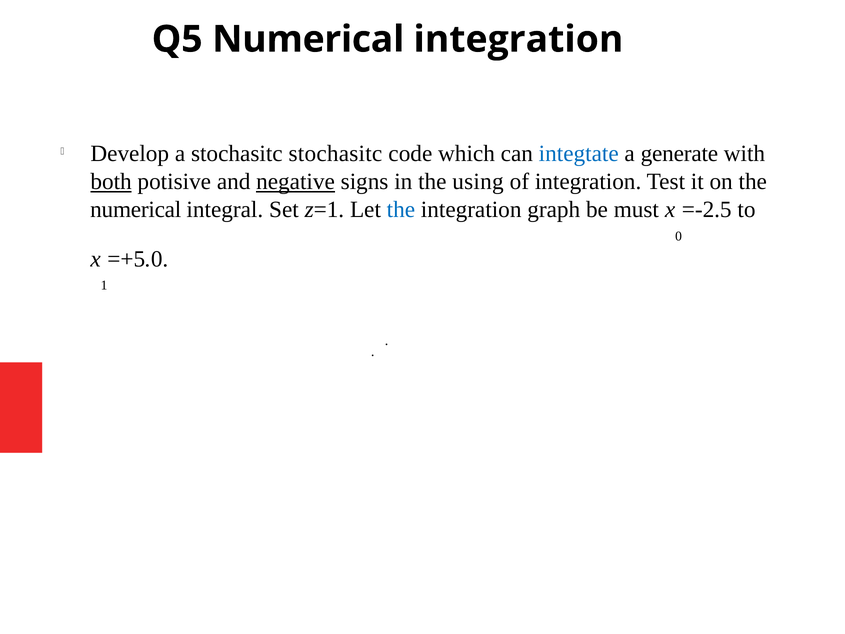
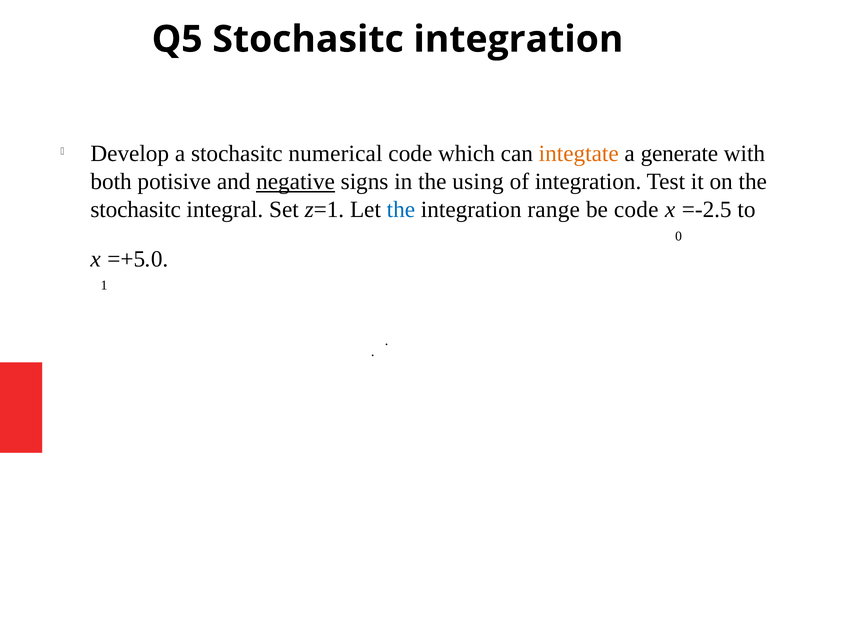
Q5 Numerical: Numerical -> Stochasitc (308, 39)
stochasitc stochasitc: stochasitc -> numerical (335, 154)
integtate colour: blue -> orange (579, 154)
both underline: present -> none (111, 182)
numerical: numerical -> stochasitc (136, 209)
graph: graph -> range (554, 209)
be must: must -> code (636, 209)
